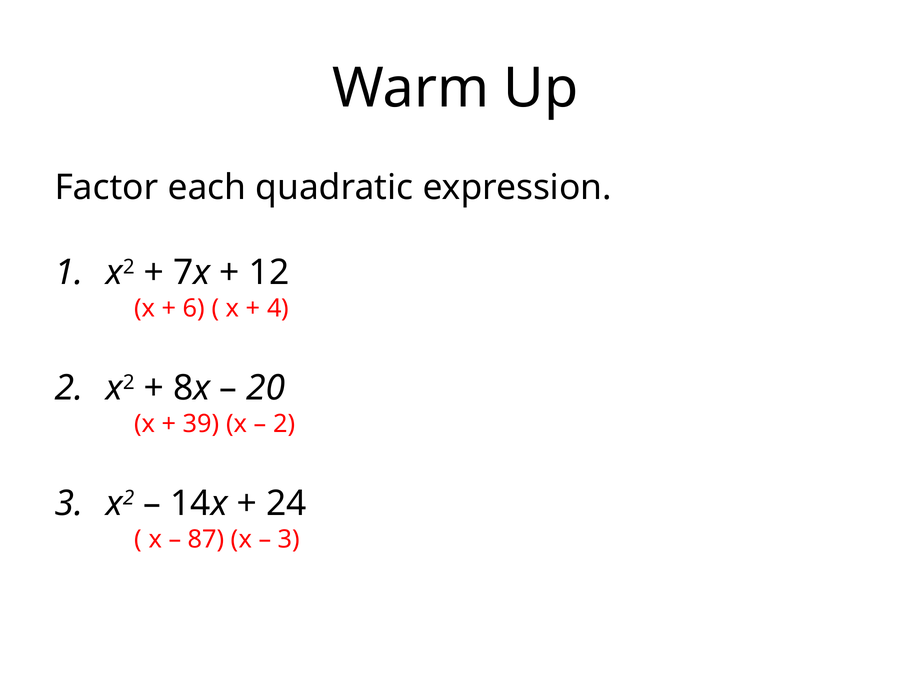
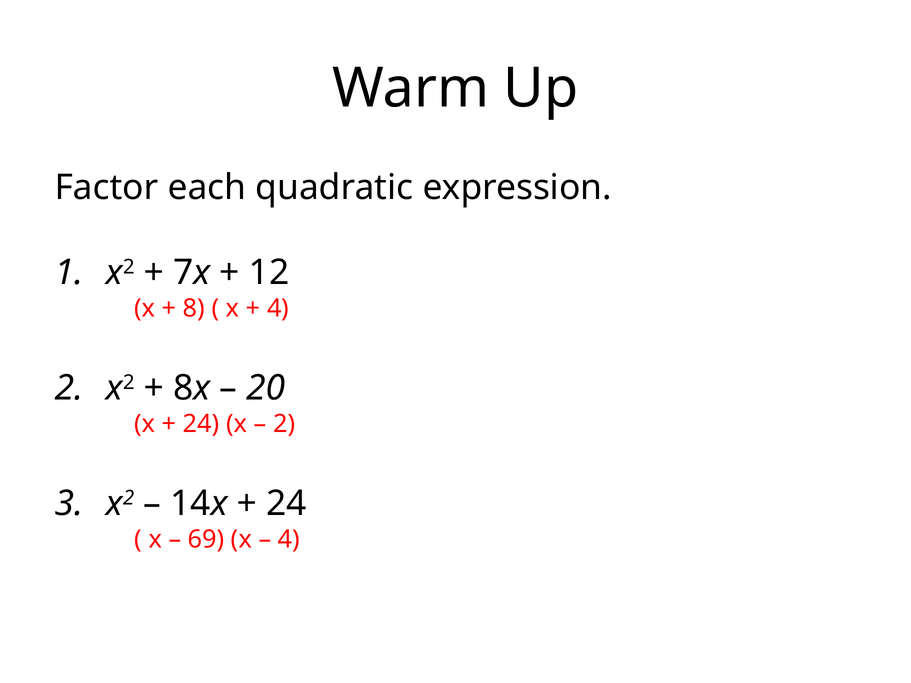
6: 6 -> 8 (194, 309)
39: 39 -> 24 (201, 424)
87: 87 -> 69 (206, 539)
3: 3 -> 4 (289, 539)
